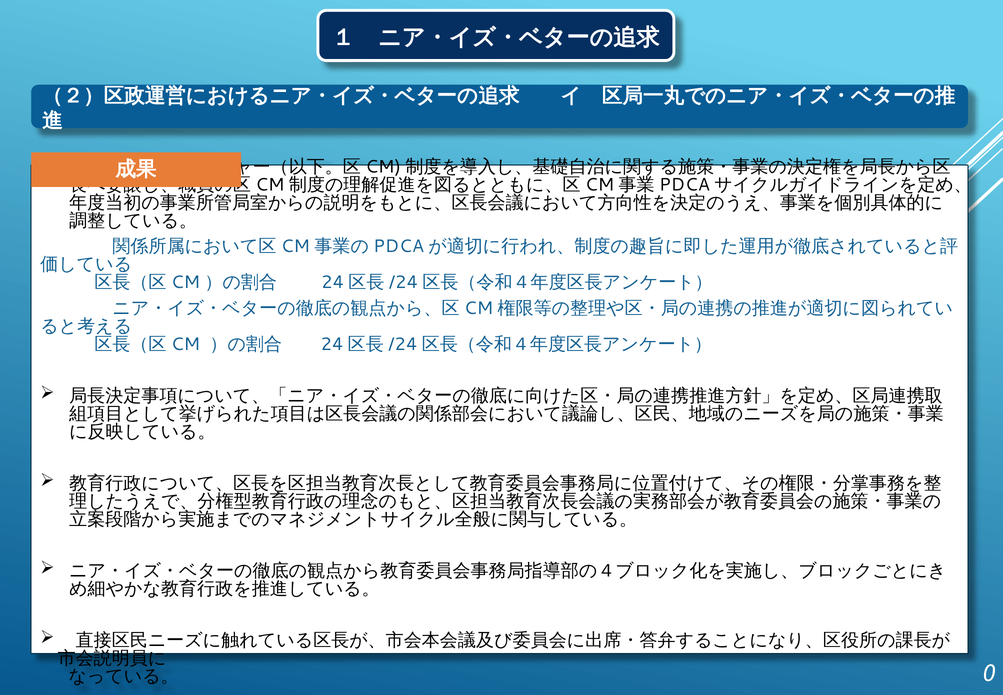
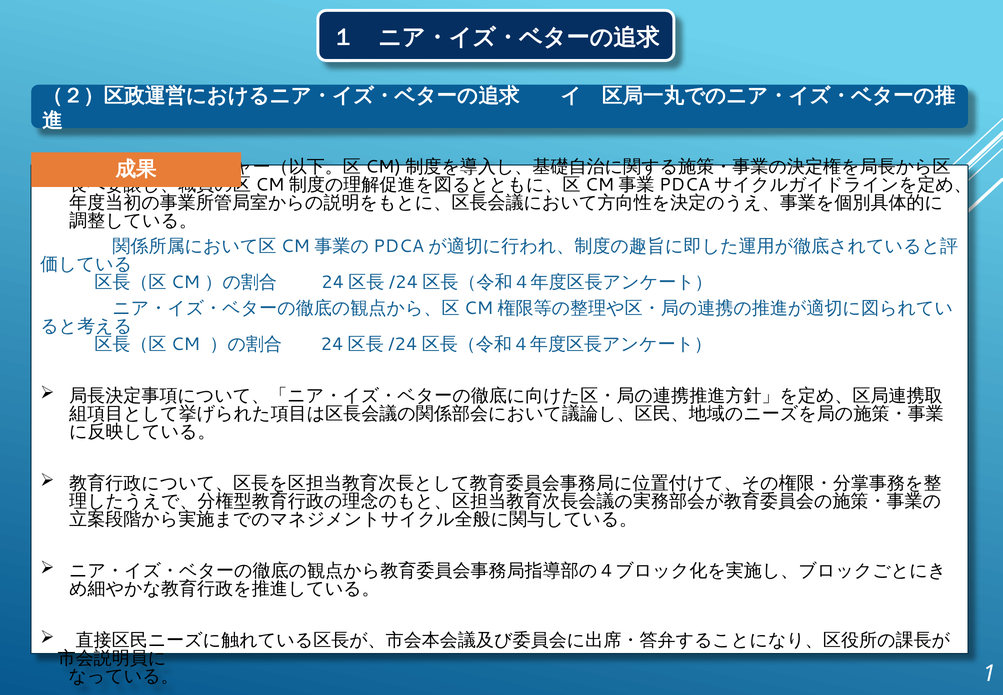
0: 0 -> 1 (989, 673)
